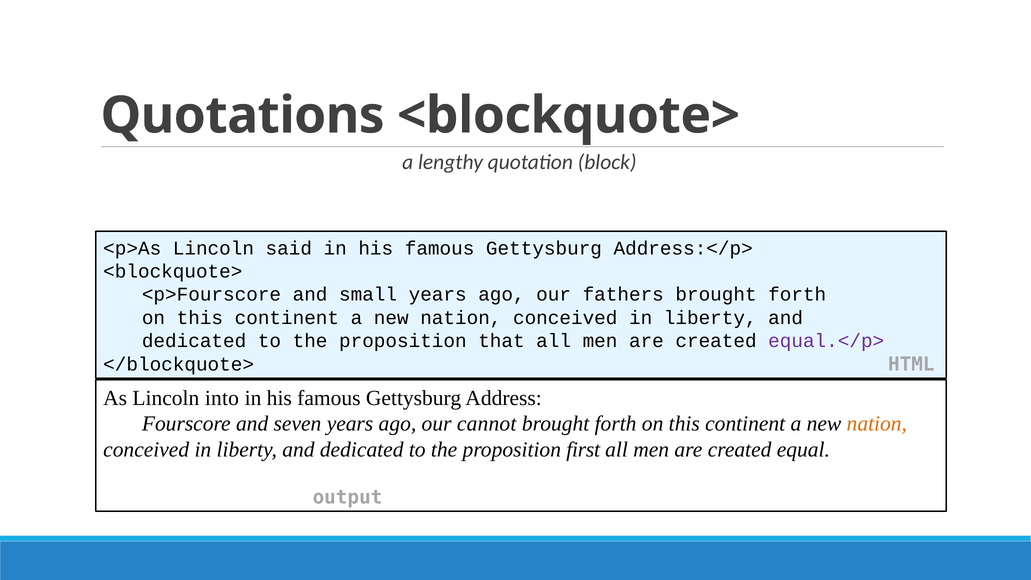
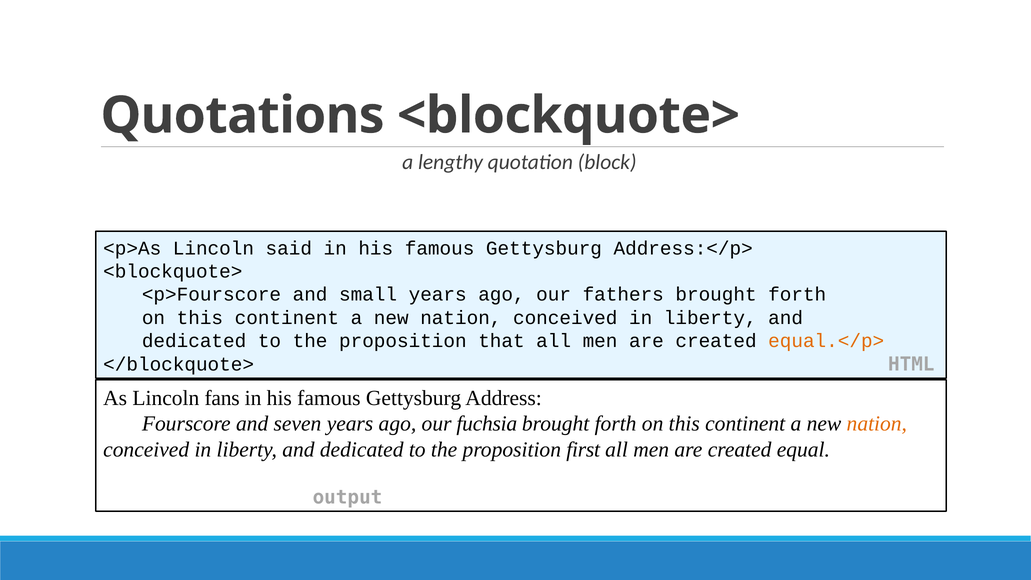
equal.</p> colour: purple -> orange (826, 341)
into: into -> fans (222, 398)
cannot: cannot -> fuchsia (487, 424)
